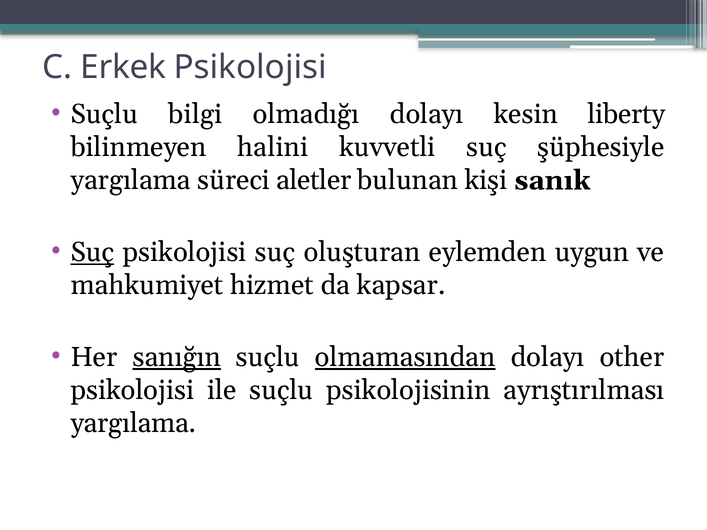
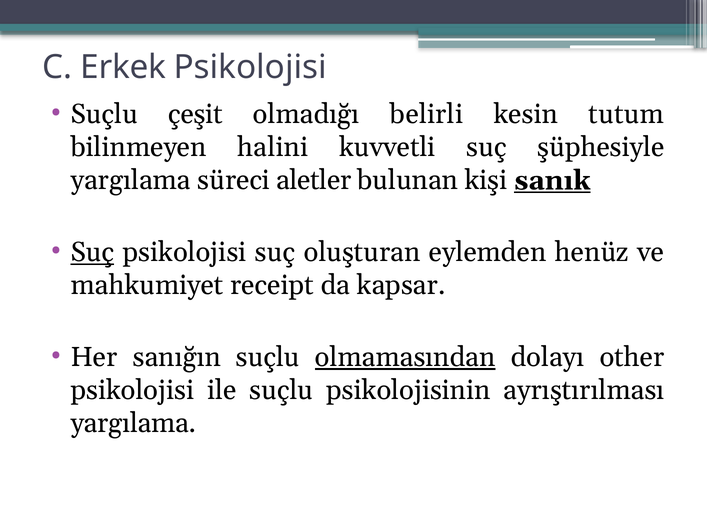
bilgi: bilgi -> çeşit (195, 114)
olmadığı dolayı: dolayı -> belirli (427, 114)
liberty: liberty -> tutum (626, 114)
sanık underline: none -> present (552, 180)
uygun: uygun -> henüz (592, 252)
hizmet: hizmet -> receipt (272, 285)
sanığın underline: present -> none (177, 357)
